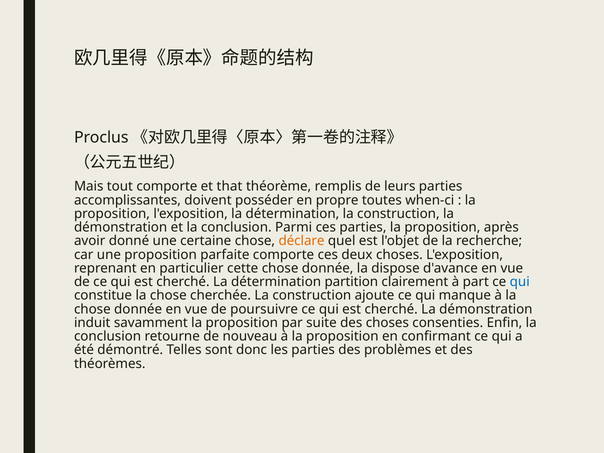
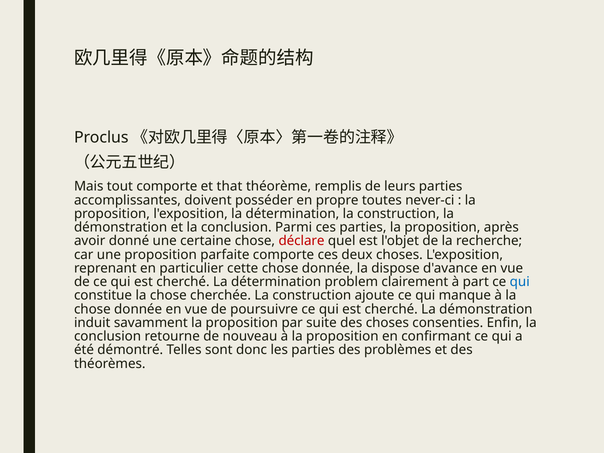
when-ci: when-ci -> never-ci (430, 200)
déclare colour: orange -> red (302, 241)
partition: partition -> problem (351, 282)
